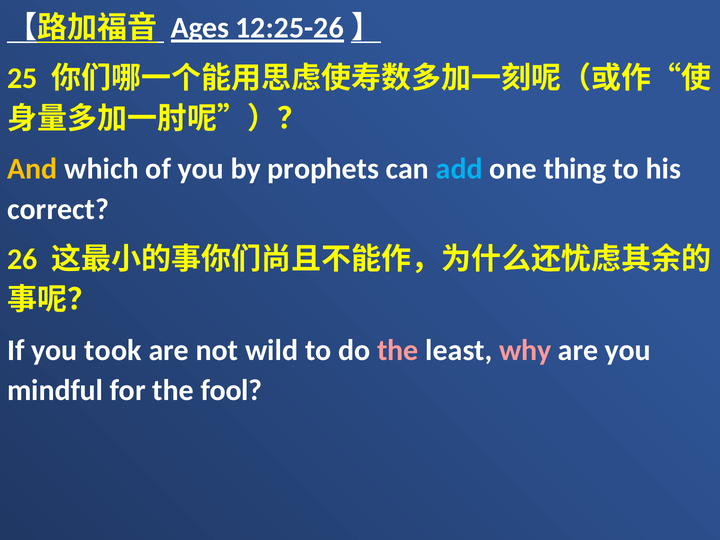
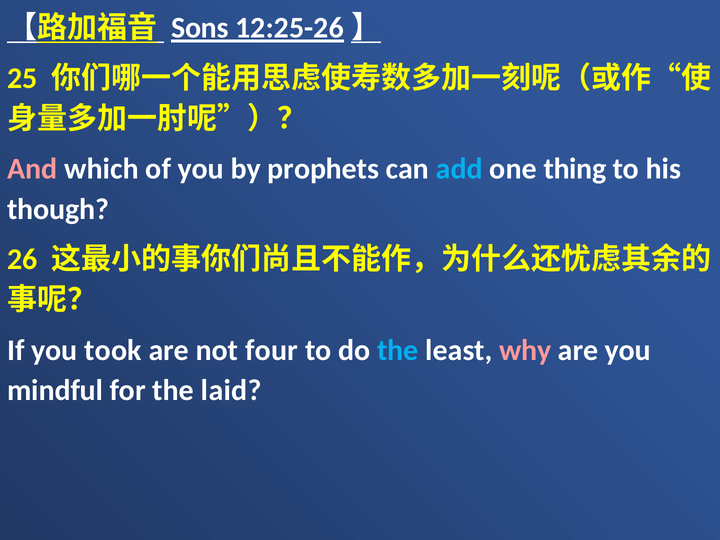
Ages: Ages -> Sons (200, 28)
And colour: yellow -> pink (32, 169)
correct: correct -> though (58, 209)
wild: wild -> four (272, 350)
the colour: pink -> light blue (398, 350)
fool: fool -> laid (231, 390)
